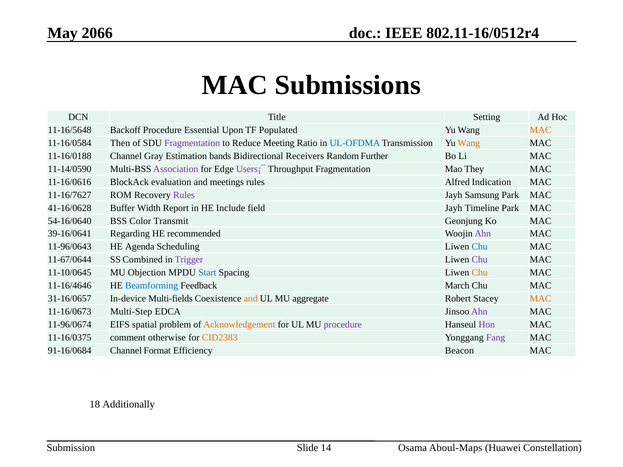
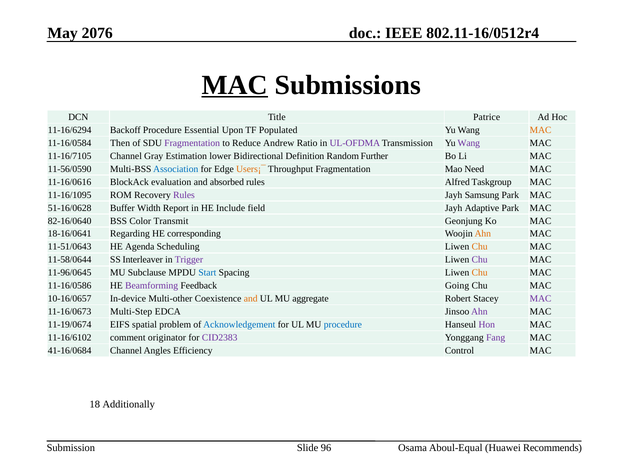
2066: 2066 -> 2076 (97, 33)
MAC underline: none -> present (235, 85)
Setting: Setting -> Patrice (487, 117)
11-16/5648: 11-16/5648 -> 11-16/6294 (70, 130)
Meeting: Meeting -> Andrew (279, 143)
UL-OFDMA colour: blue -> purple (355, 143)
Wang colour: orange -> purple (469, 143)
11-16/0188: 11-16/0188 -> 11-16/7105 (70, 156)
bands: bands -> lower (220, 156)
Receivers: Receivers -> Definition (305, 156)
11-14/0590: 11-14/0590 -> 11-56/0590 (70, 169)
Association colour: purple -> blue (176, 169)
Users¡¯ colour: purple -> orange (251, 169)
They: They -> Need (474, 169)
meetings: meetings -> absorbed (227, 182)
Indication: Indication -> Taskgroup (492, 182)
11-16/7627: 11-16/7627 -> 11-16/1095 (70, 195)
41-16/0628: 41-16/0628 -> 51-16/0628 (70, 208)
Timeline: Timeline -> Adaptive (482, 208)
54-16/0640: 54-16/0640 -> 82-16/0640 (70, 221)
39-16/0641: 39-16/0641 -> 18-16/0641 (70, 234)
recommended: recommended -> corresponding (194, 234)
Ahn colour: purple -> orange (483, 234)
11-96/0643: 11-96/0643 -> 11-51/0643 (70, 247)
Chu colour: blue -> orange (480, 247)
11-67/0644: 11-67/0644 -> 11-58/0644 (70, 260)
Combined: Combined -> Interleaver (143, 260)
11-10/0645: 11-10/0645 -> 11-96/0645 (70, 273)
Objection: Objection -> Subclause (147, 273)
11-16/4646: 11-16/4646 -> 11-16/0586 (70, 286)
Beamforming colour: blue -> purple (152, 286)
March: March -> Going (457, 286)
31-16/0657: 31-16/0657 -> 10-16/0657 (70, 299)
Multi-fields: Multi-fields -> Multi-other (170, 299)
MAC colour: orange -> purple (541, 299)
11-96/0674: 11-96/0674 -> 11-19/0674 (70, 325)
Acknowledgement colour: orange -> blue (239, 325)
procedure colour: purple -> blue (343, 325)
11-16/0375: 11-16/0375 -> 11-16/6102 (70, 338)
otherwise: otherwise -> originator (167, 338)
CID2383 colour: orange -> purple (220, 338)
91-16/0684: 91-16/0684 -> 41-16/0684 (70, 351)
Format: Format -> Angles (157, 351)
Beacon: Beacon -> Control (460, 351)
14: 14 -> 96 (326, 448)
Aboul-Maps: Aboul-Maps -> Aboul-Equal (456, 448)
Constellation: Constellation -> Recommends (552, 448)
